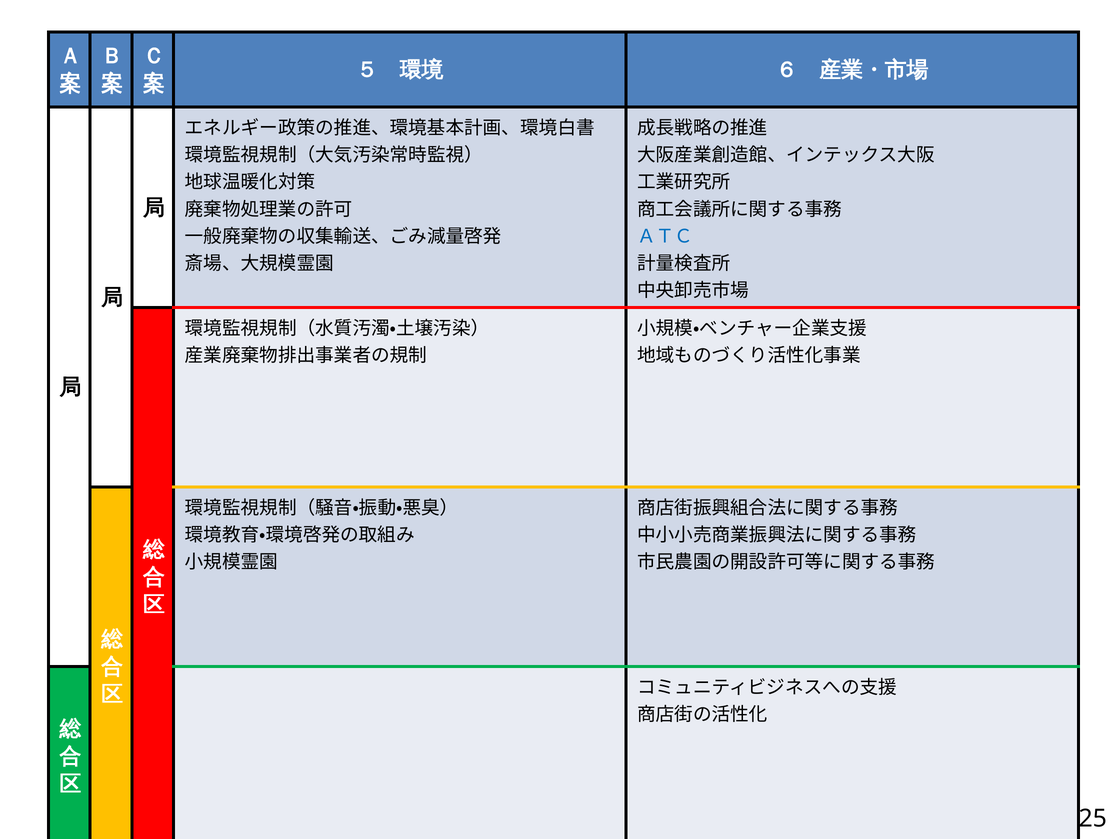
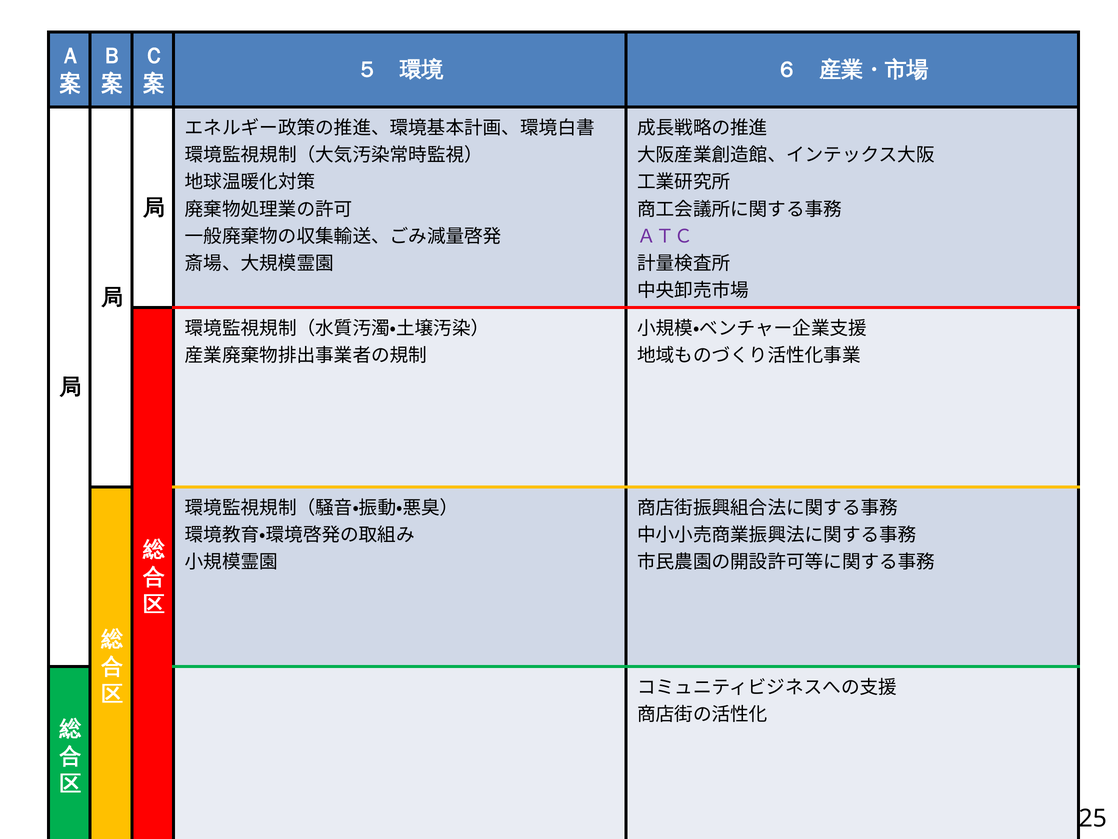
ＡＴＣ colour: blue -> purple (665, 236)
